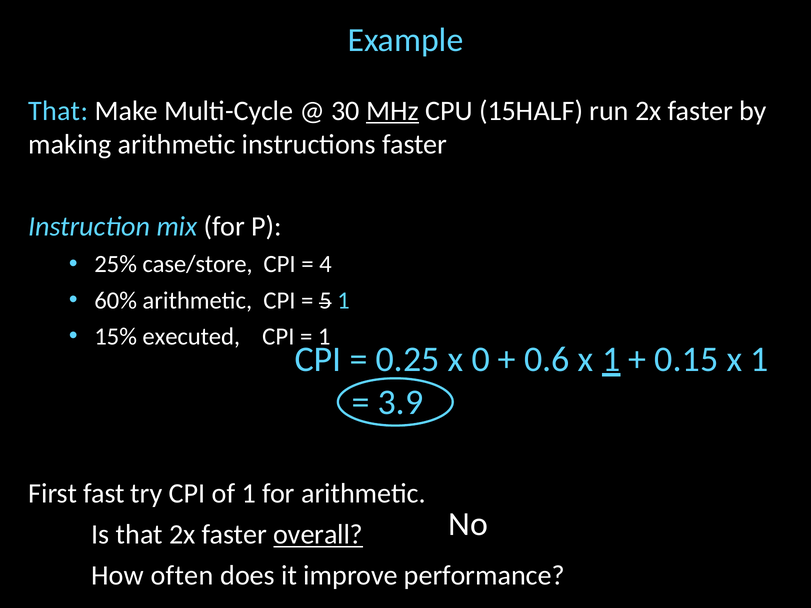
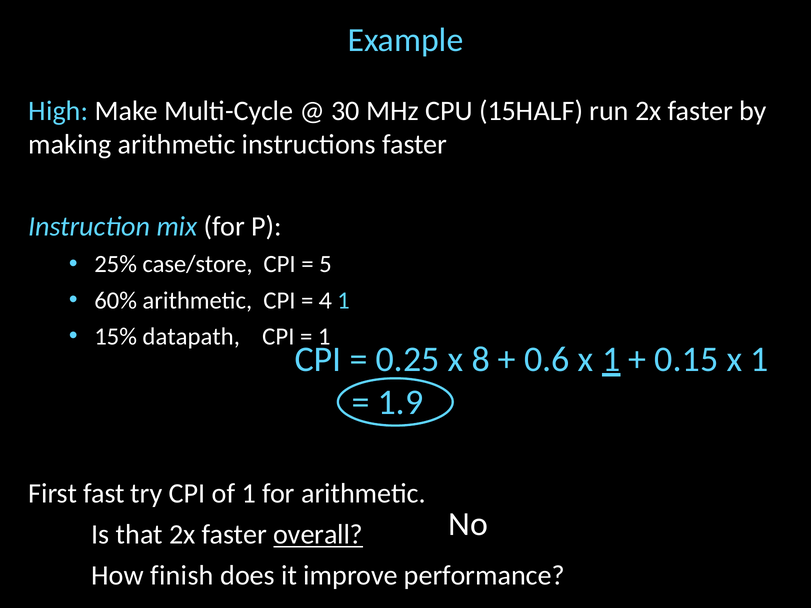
That: That -> High (58, 111)
MHz underline: present -> none (392, 111)
4: 4 -> 5 (325, 264)
5: 5 -> 4 (325, 300)
executed: executed -> datapath (191, 336)
0: 0 -> 8 (481, 359)
3.9: 3.9 -> 1.9 (401, 403)
often: often -> finish (182, 576)
